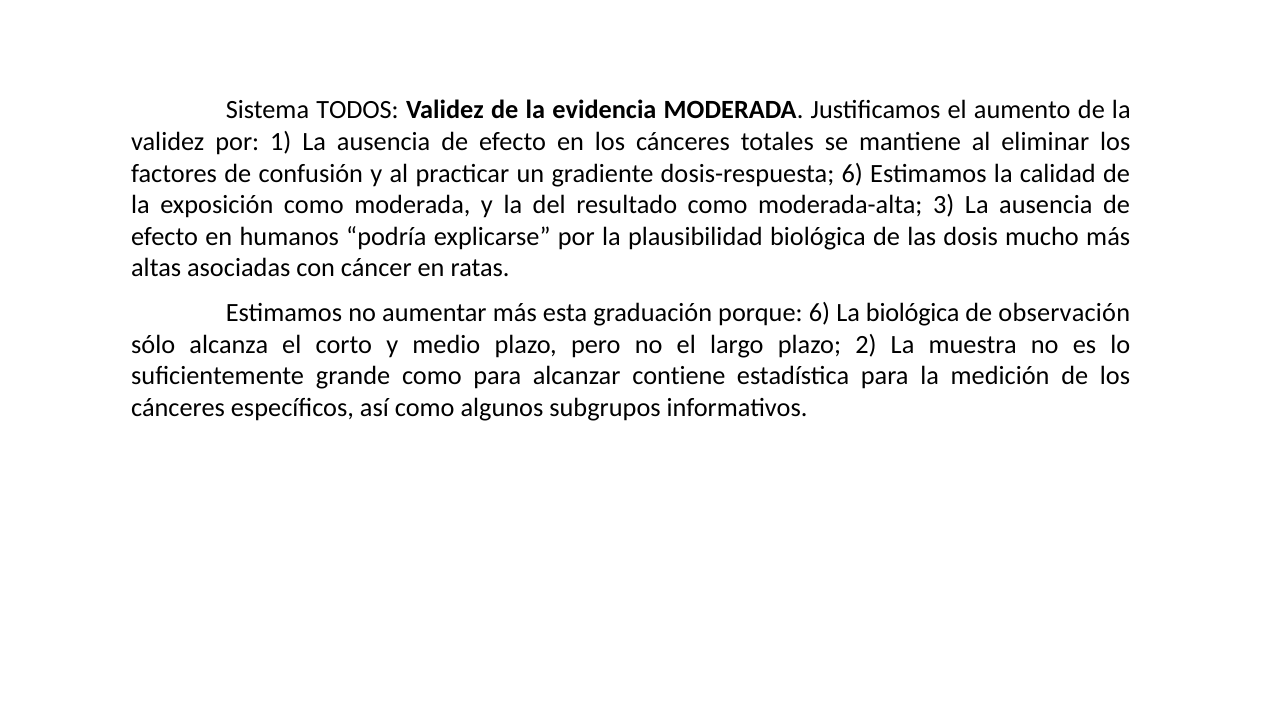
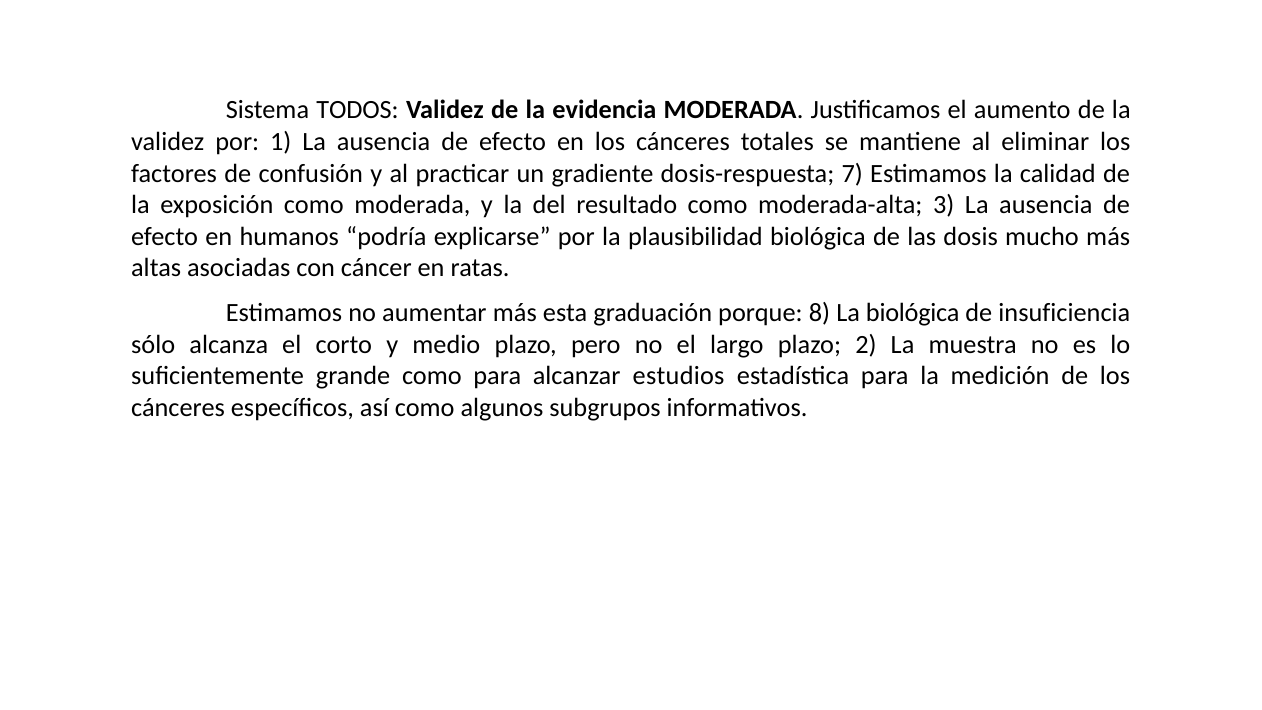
dosis-respuesta 6: 6 -> 7 (852, 173)
porque 6: 6 -> 8 (819, 313)
observación: observación -> insuficiencia (1064, 313)
contiene: contiene -> estudios (679, 376)
